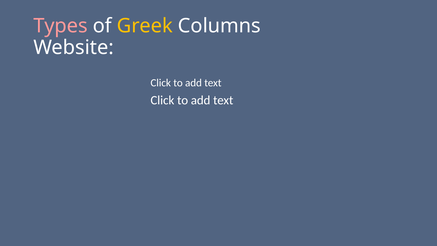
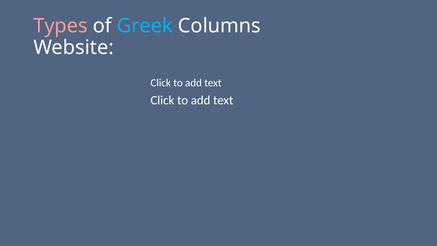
Greek colour: yellow -> light blue (145, 26)
